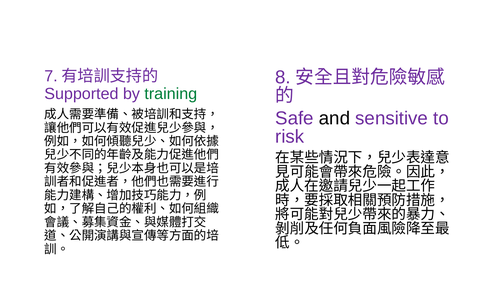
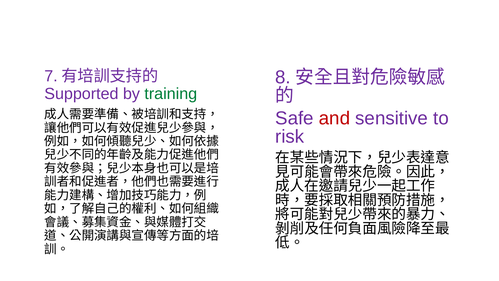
and colour: black -> red (334, 118)
